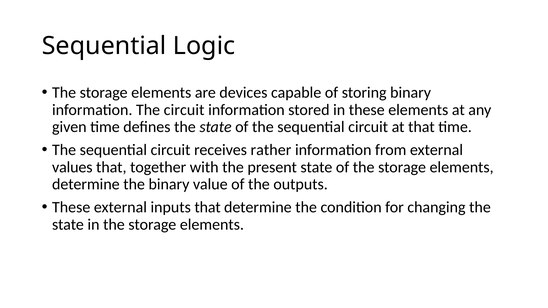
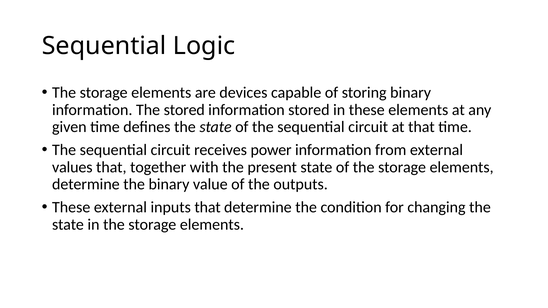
The circuit: circuit -> stored (184, 110)
rather: rather -> power (271, 150)
